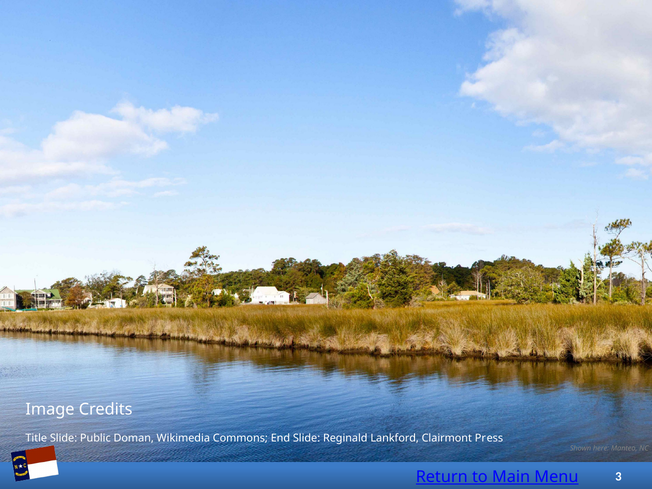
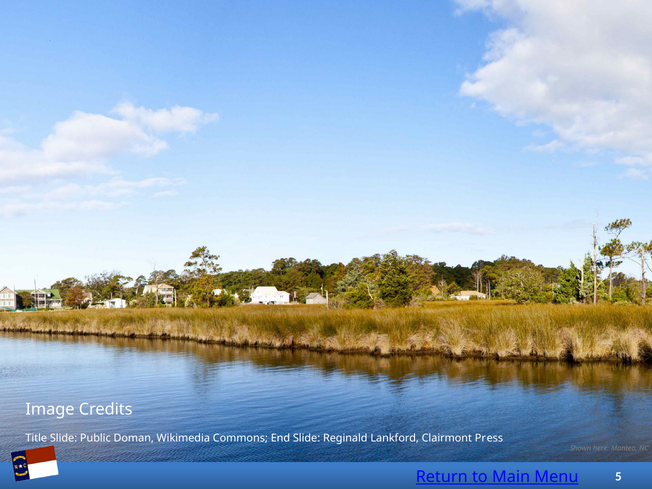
3: 3 -> 5 (618, 477)
